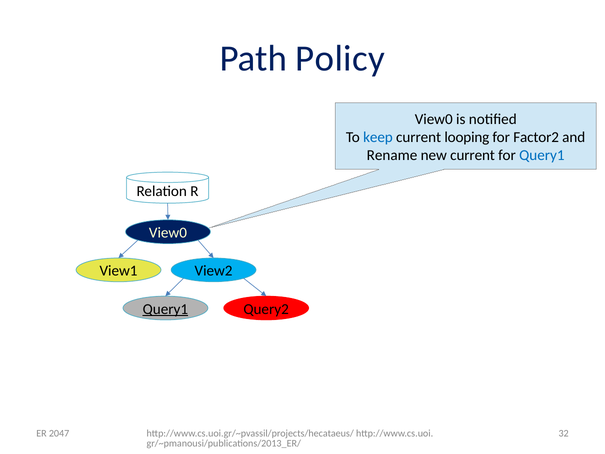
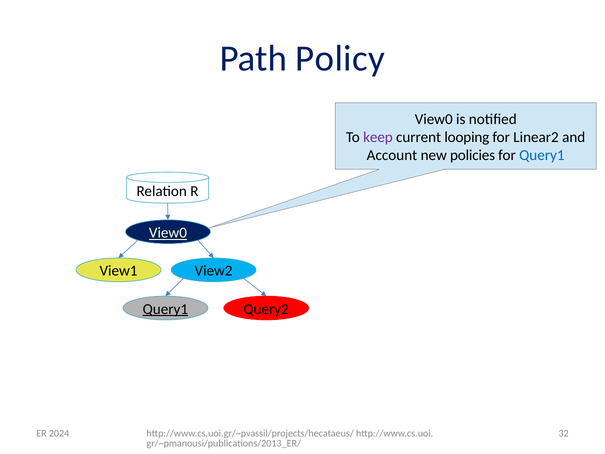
keep colour: blue -> purple (378, 137)
Factor2: Factor2 -> Linear2 (536, 137)
Rename: Rename -> Account (392, 155)
new current: current -> policies (473, 155)
View0 underline: none -> present (168, 233)
2047: 2047 -> 2024 (59, 433)
